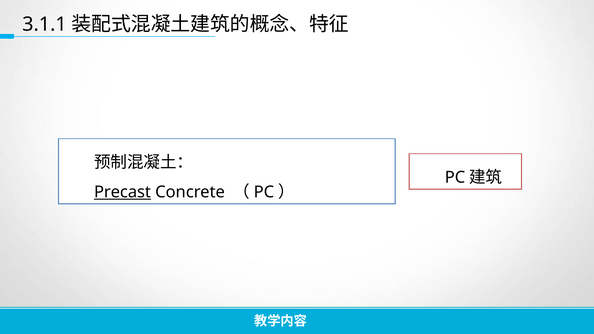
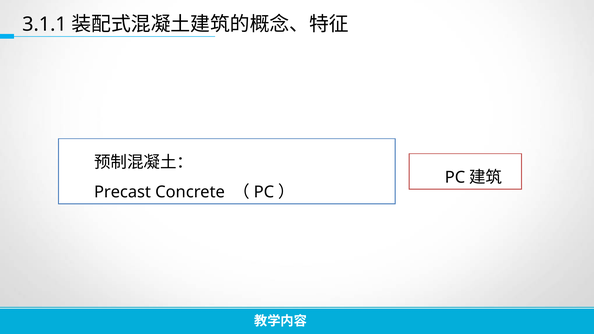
Precast underline: present -> none (122, 192)
